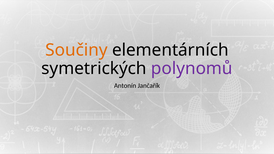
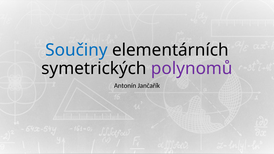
Součiny colour: orange -> blue (76, 50)
